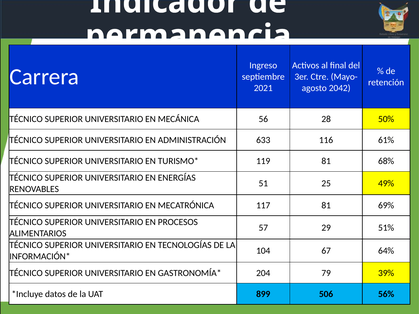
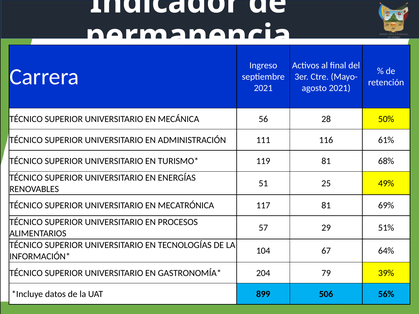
2042: 2042 -> 2021 (340, 88)
633: 633 -> 111 (263, 140)
